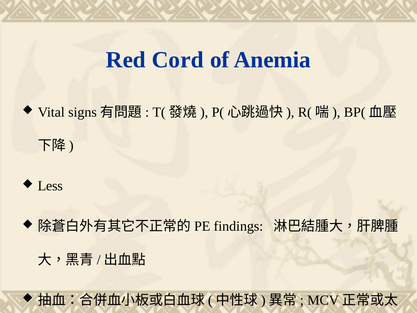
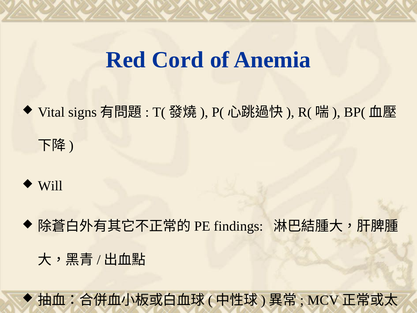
Less: Less -> Will (50, 186)
